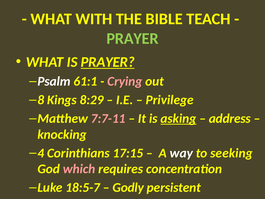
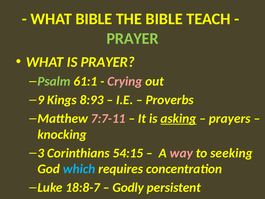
WHAT WITH: WITH -> BIBLE (94, 19)
PRAYER underline: present -> none (108, 62)
Psalm colour: white -> light green (54, 81)
8: 8 -> 9 (41, 100)
8:29: 8:29 -> 8:93 (92, 100)
Privilege: Privilege -> Proverbs (170, 100)
address: address -> prayers (230, 118)
4: 4 -> 3 (41, 153)
17:15: 17:15 -> 54:15 (128, 153)
way colour: white -> pink (181, 153)
which colour: pink -> light blue (79, 169)
18:5-7: 18:5-7 -> 18:8-7 (83, 187)
